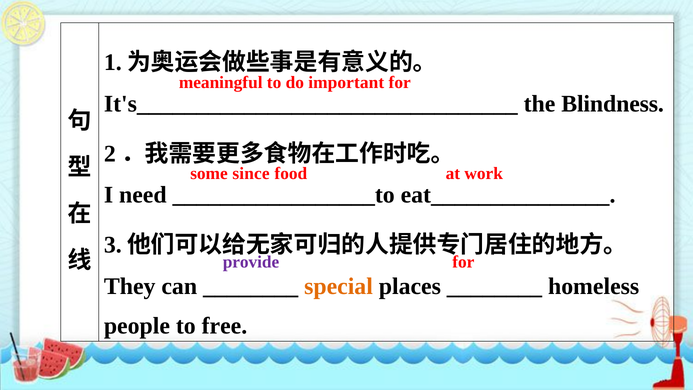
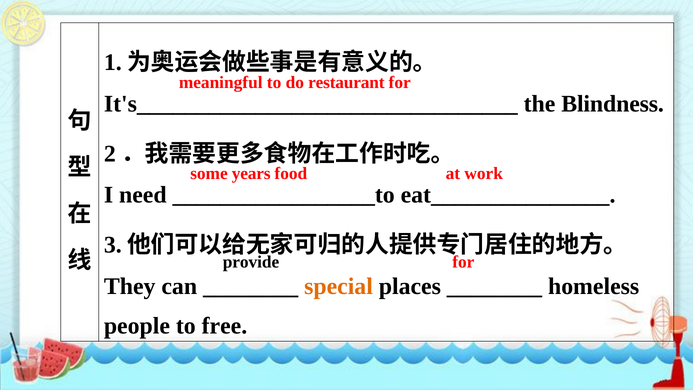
important: important -> restaurant (346, 82)
since: since -> years (251, 173)
provide colour: purple -> black (251, 262)
